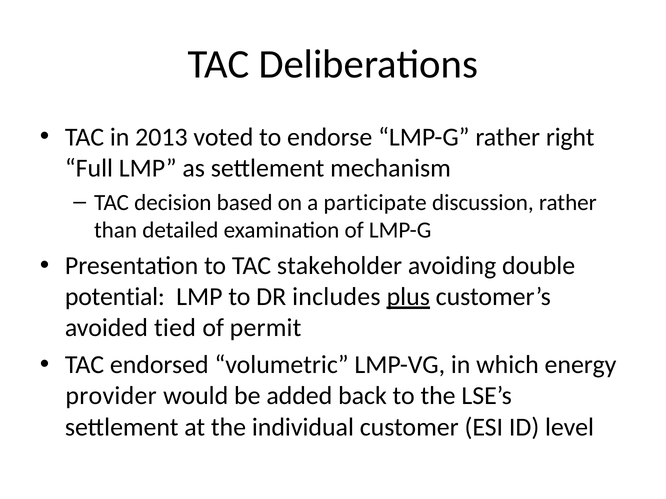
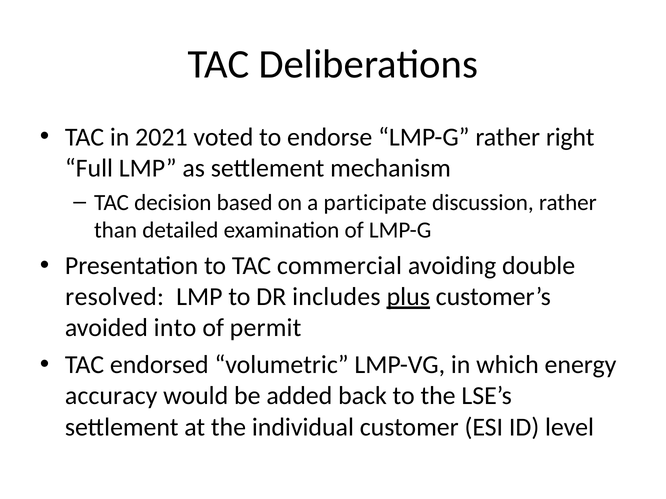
2013: 2013 -> 2021 (161, 137)
stakeholder: stakeholder -> commercial (339, 266)
potential: potential -> resolved (115, 297)
tied: tied -> into (175, 328)
provider: provider -> accuracy (111, 396)
